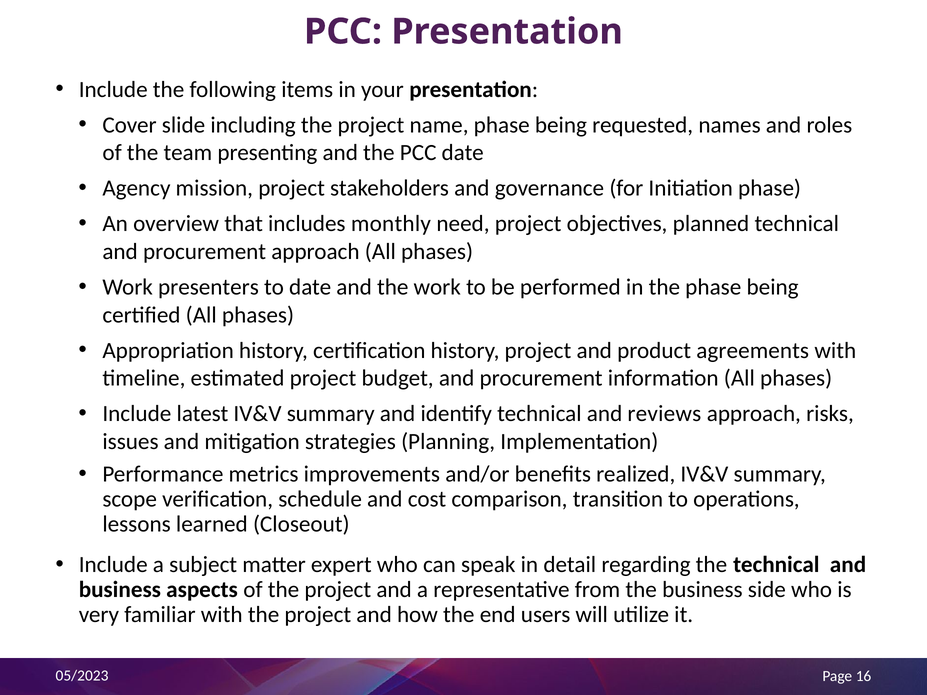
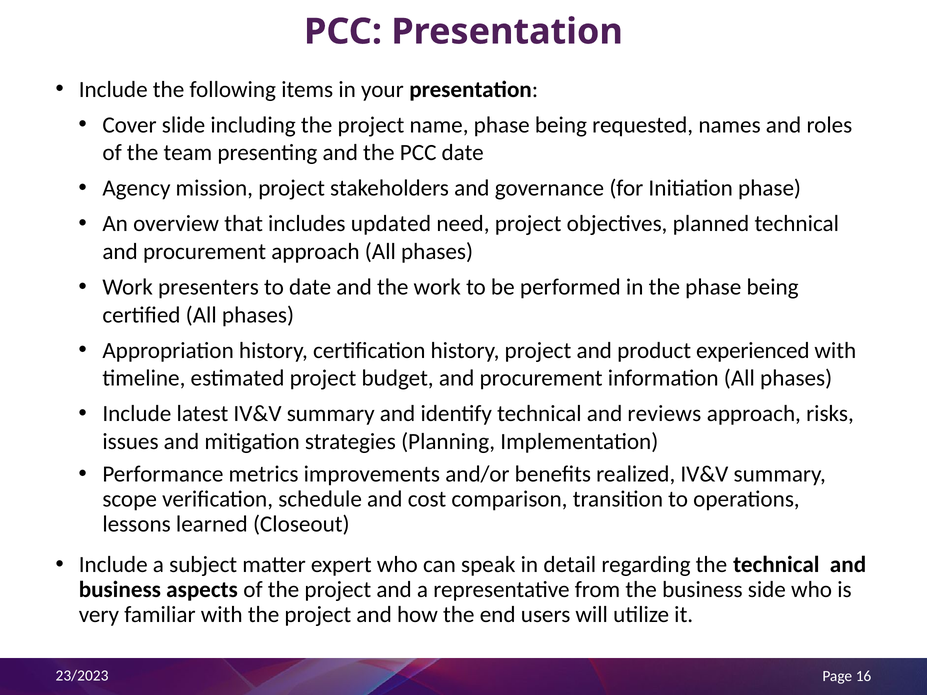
monthly: monthly -> updated (391, 224)
agreements: agreements -> experienced (753, 351)
05/2023: 05/2023 -> 23/2023 (82, 676)
